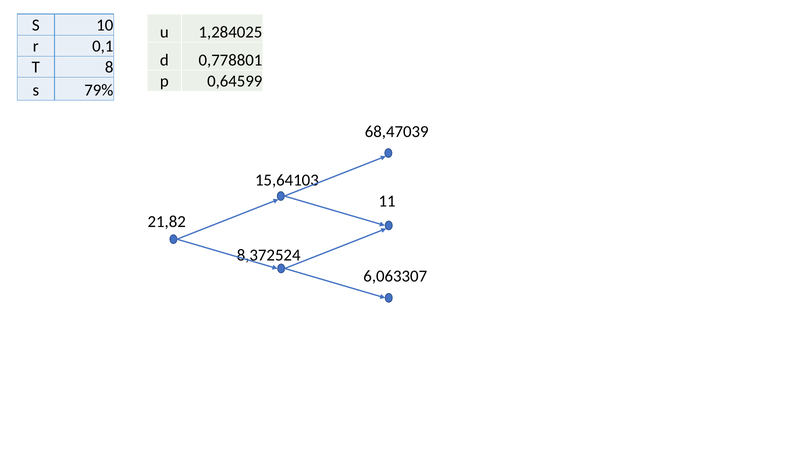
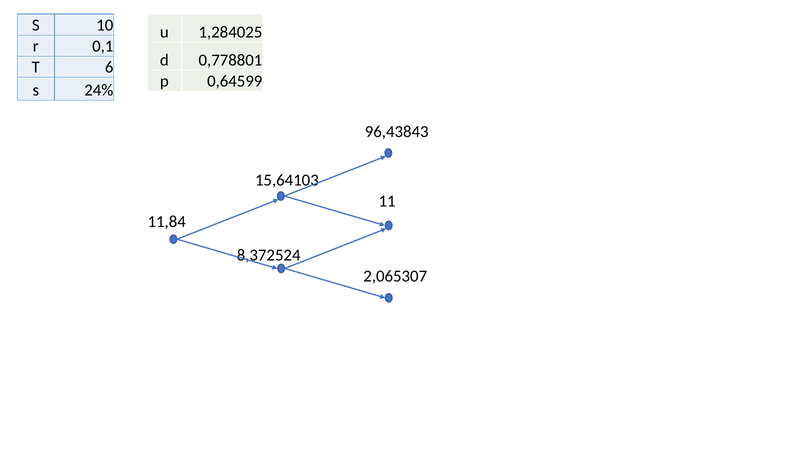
8: 8 -> 6 (109, 67)
79%: 79% -> 24% (99, 90)
68,47039: 68,47039 -> 96,43843 (397, 132)
21,82: 21,82 -> 11,84 (167, 222)
6,063307: 6,063307 -> 2,065307 (395, 277)
